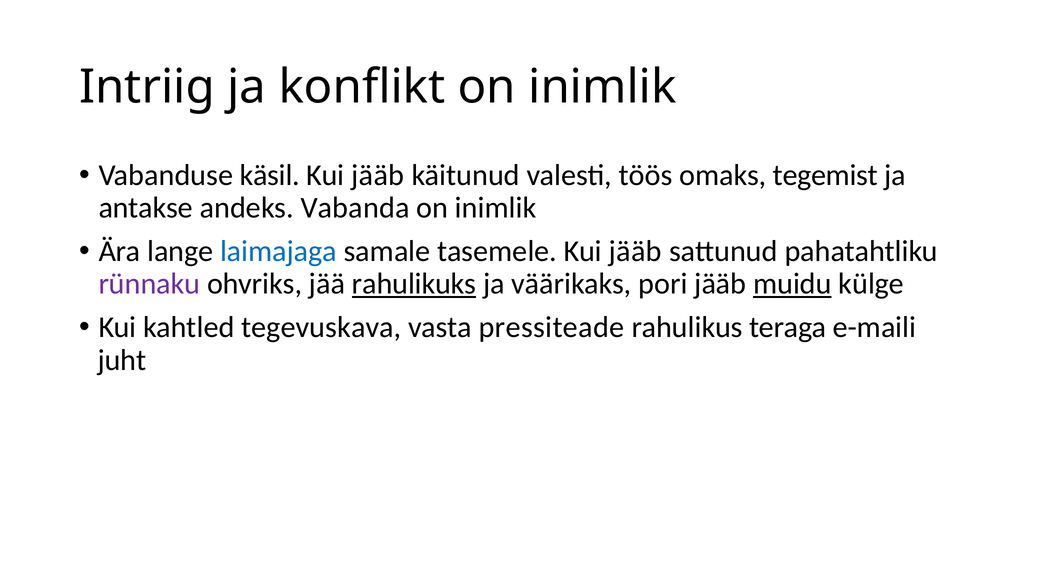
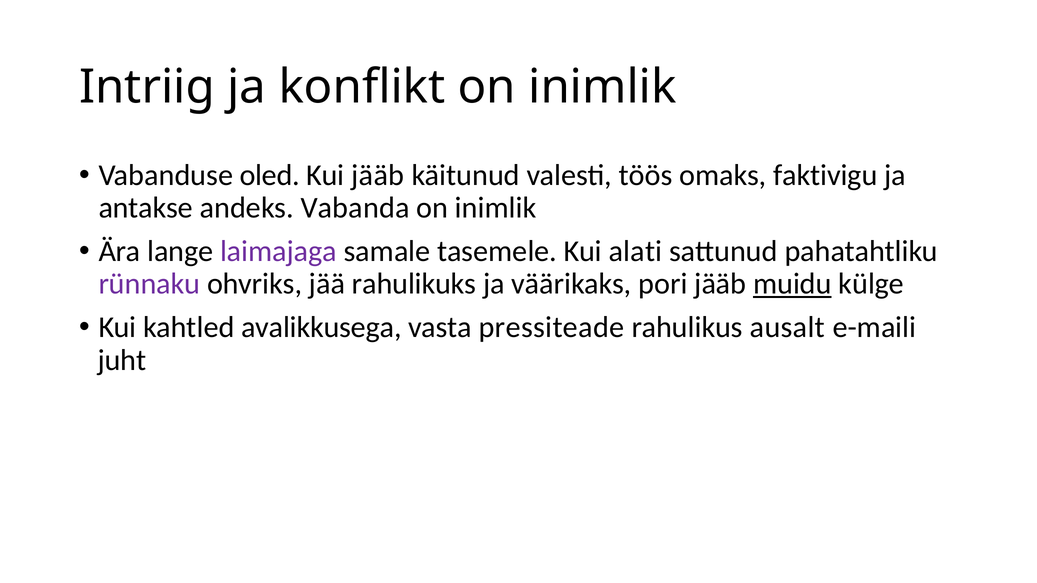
käsil: käsil -> oled (270, 175)
tegemist: tegemist -> faktivigu (825, 175)
laimajaga colour: blue -> purple (279, 251)
tasemele Kui jääb: jääb -> alati (635, 251)
rahulikuks underline: present -> none (414, 284)
tegevuskava: tegevuskava -> avalikkusega (321, 328)
teraga: teraga -> ausalt (787, 328)
